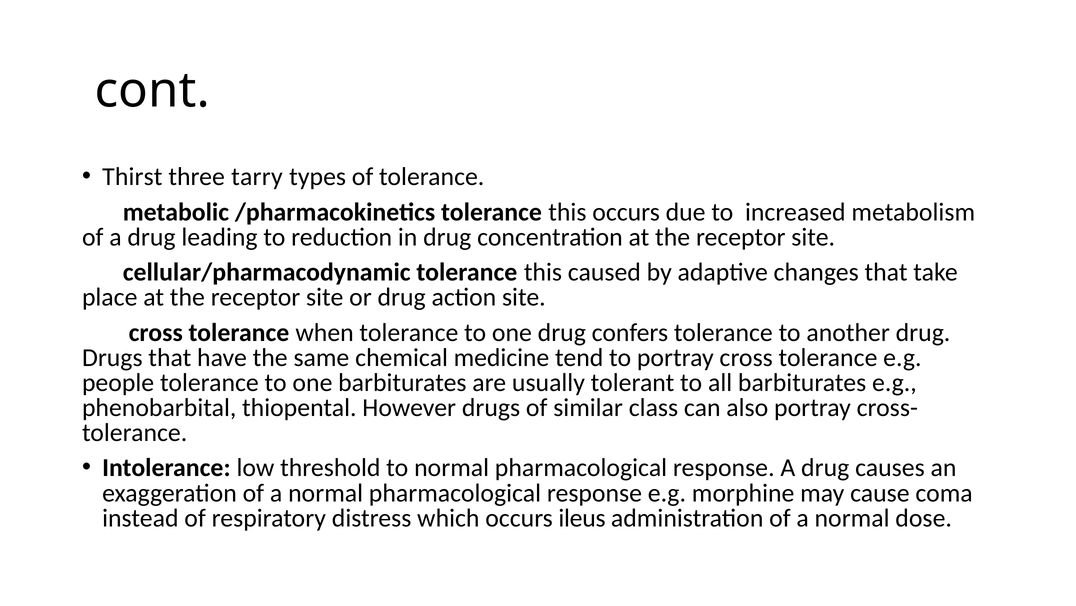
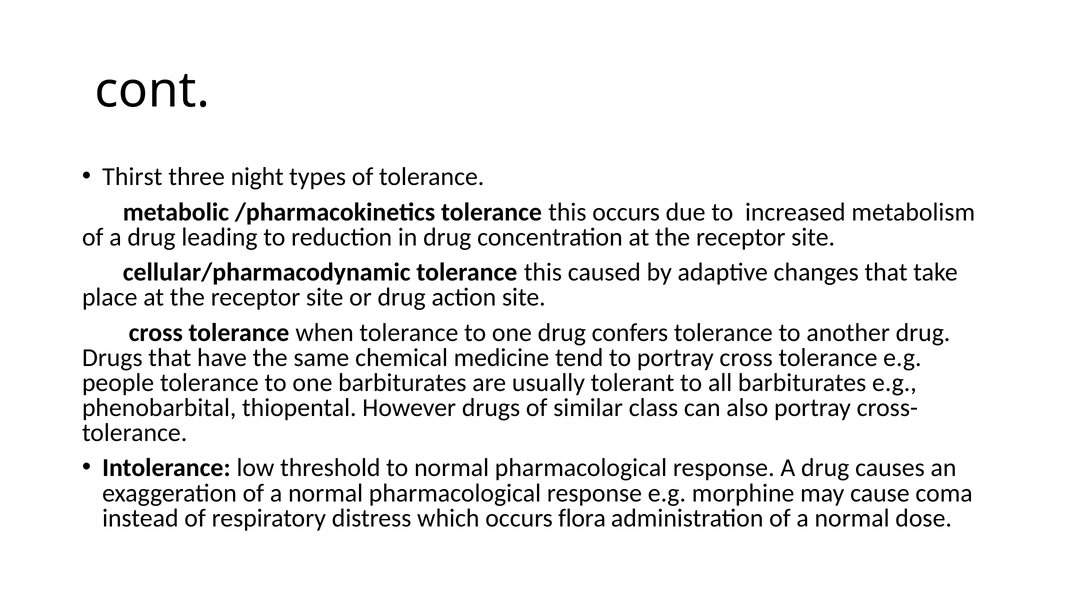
tarry: tarry -> night (257, 177)
ileus: ileus -> flora (582, 517)
